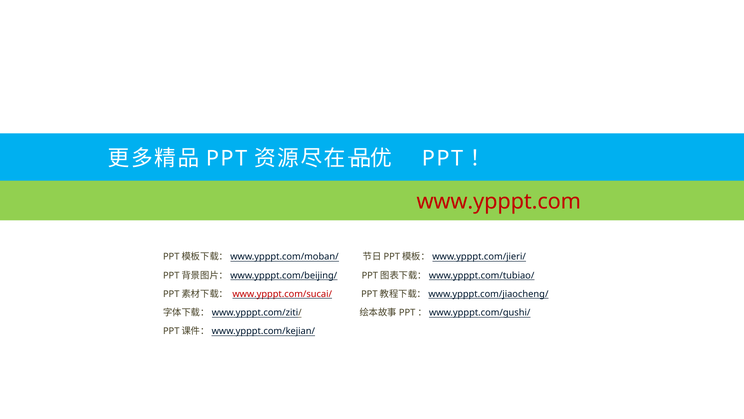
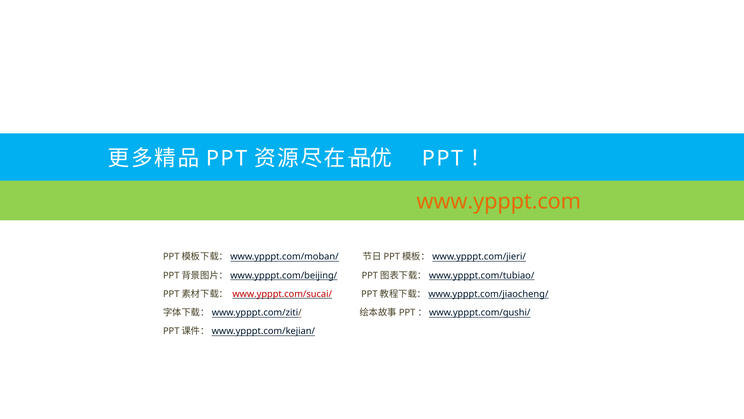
www.ypppt.com colour: red -> orange (499, 202)
